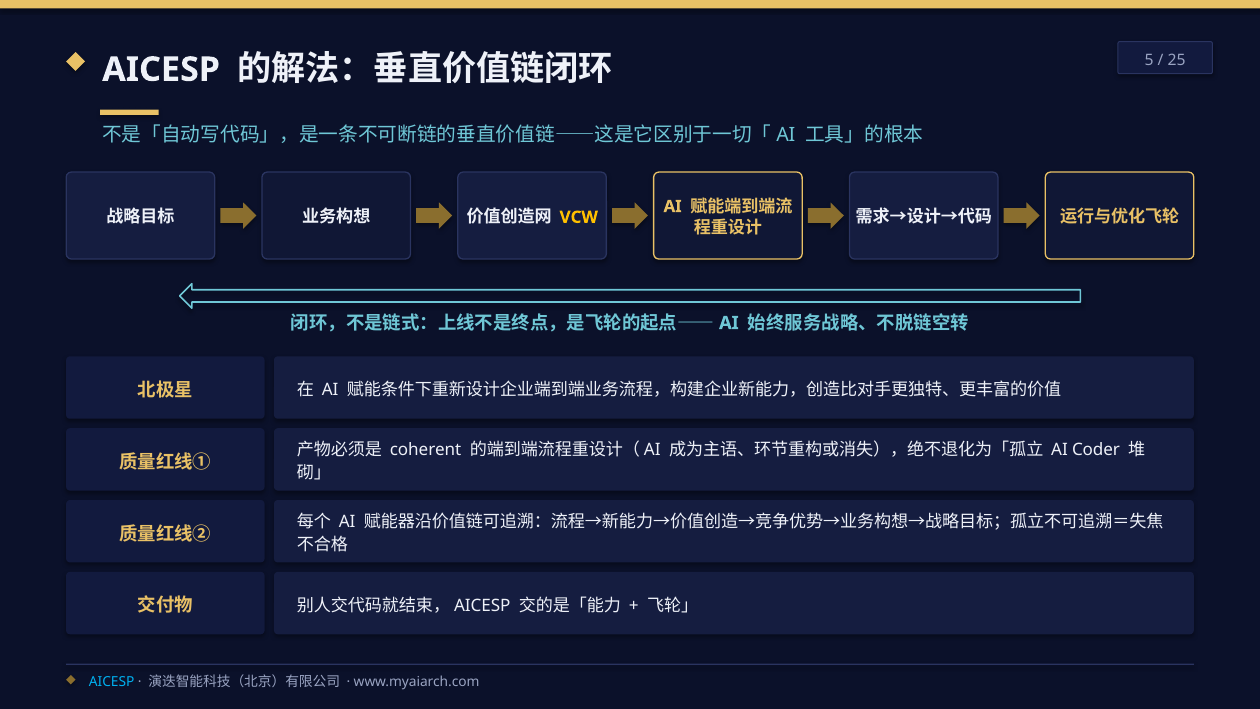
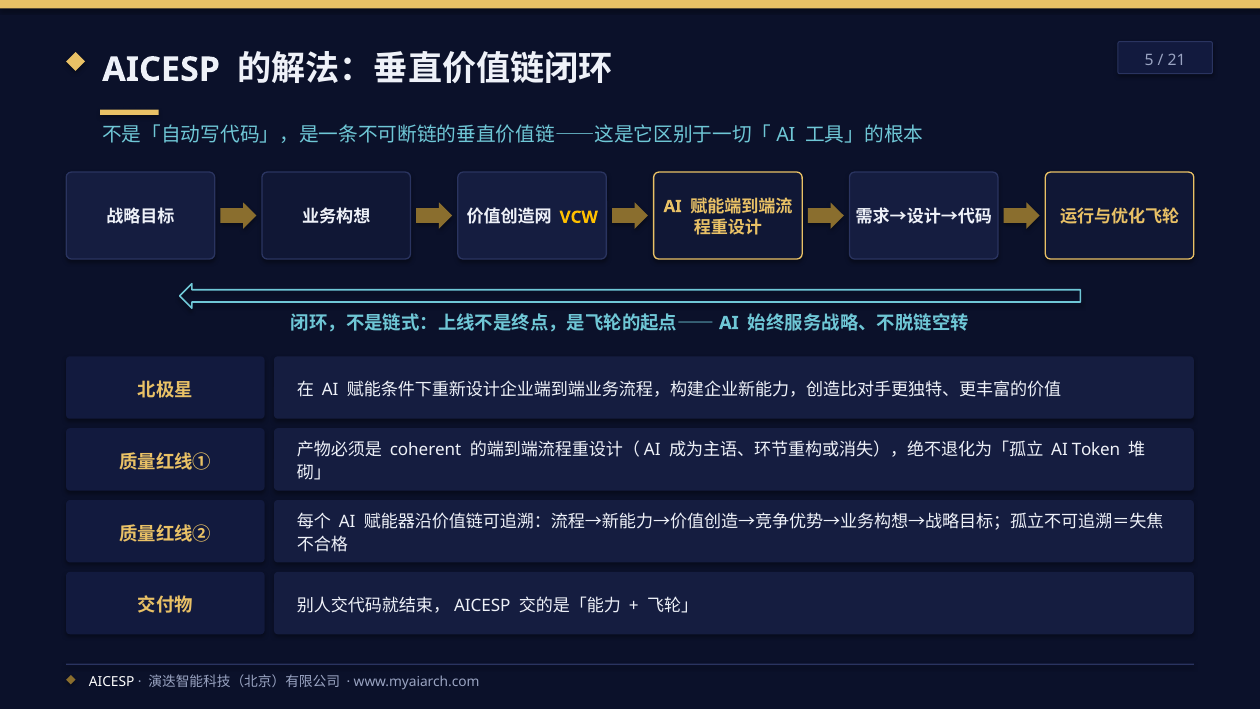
25: 25 -> 21 (1177, 60)
Coder: Coder -> Token (1096, 450)
AICESP colour: light blue -> white (112, 682)
